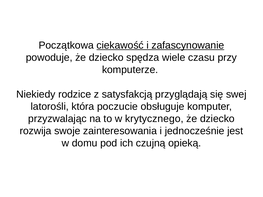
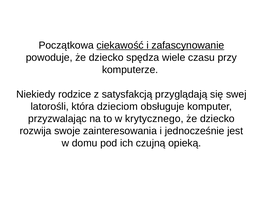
poczucie: poczucie -> dzieciom (117, 107)
